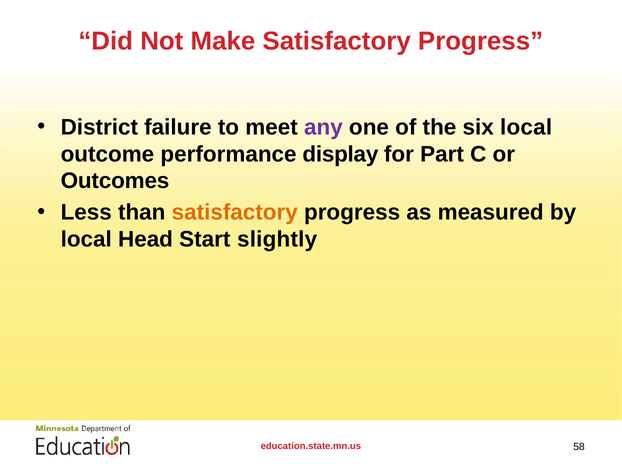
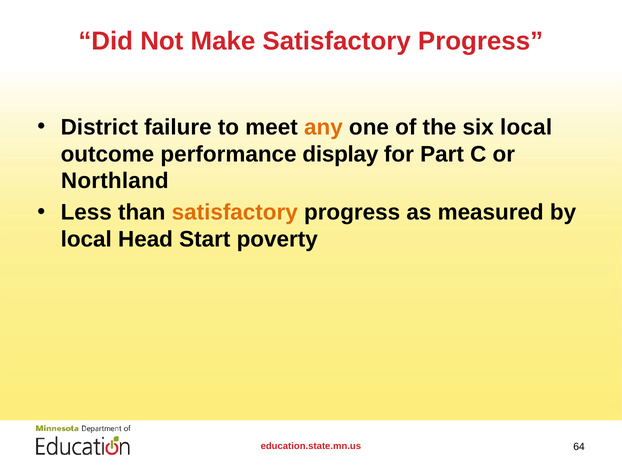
any colour: purple -> orange (323, 127)
Outcomes: Outcomes -> Northland (115, 181)
slightly: slightly -> poverty (277, 239)
58: 58 -> 64 (579, 446)
